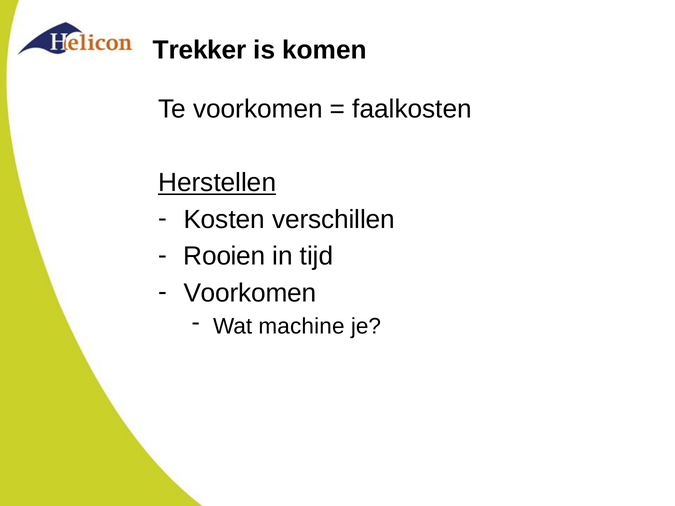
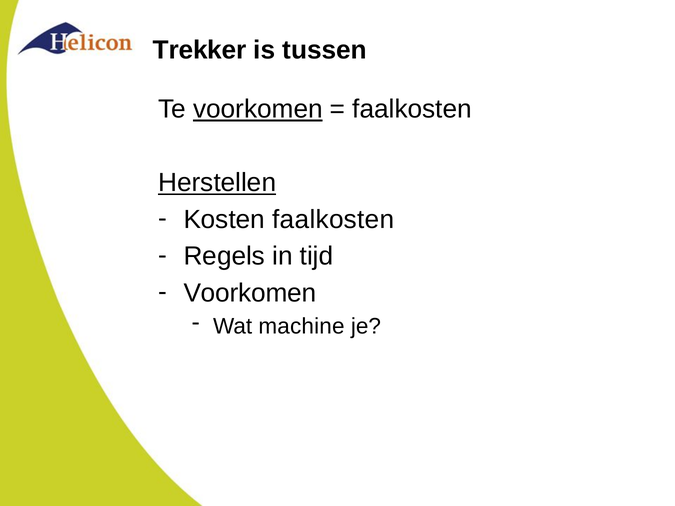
komen: komen -> tussen (325, 50)
voorkomen underline: none -> present (258, 109)
Kosten verschillen: verschillen -> faalkosten (333, 220)
Rooien: Rooien -> Regels (224, 256)
